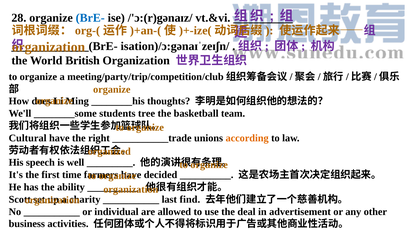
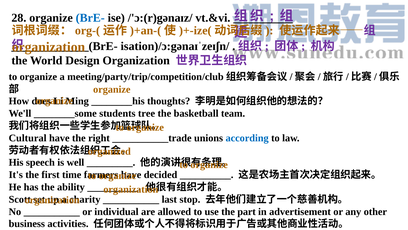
British: British -> Design (82, 61)
according colour: orange -> blue (247, 138)
find: find -> stop (190, 199)
deal: deal -> part (247, 211)
